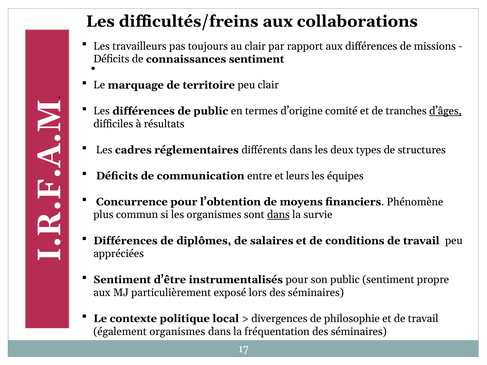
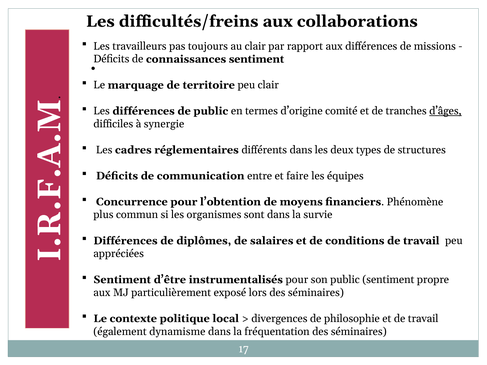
résultats: résultats -> synergie (164, 124)
leurs: leurs -> faire (297, 176)
dans underline: present -> none (278, 215)
également organismes: organismes -> dynamisme (177, 332)
